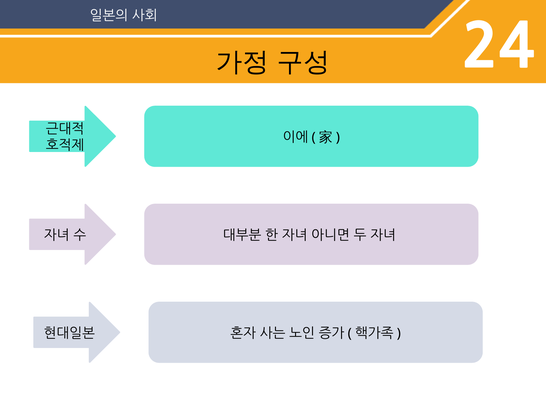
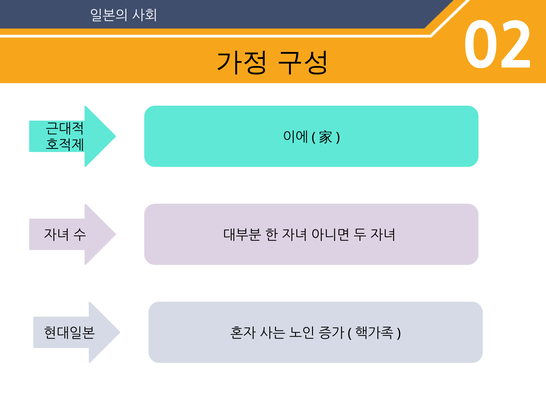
24: 24 -> 02 (499, 48)
